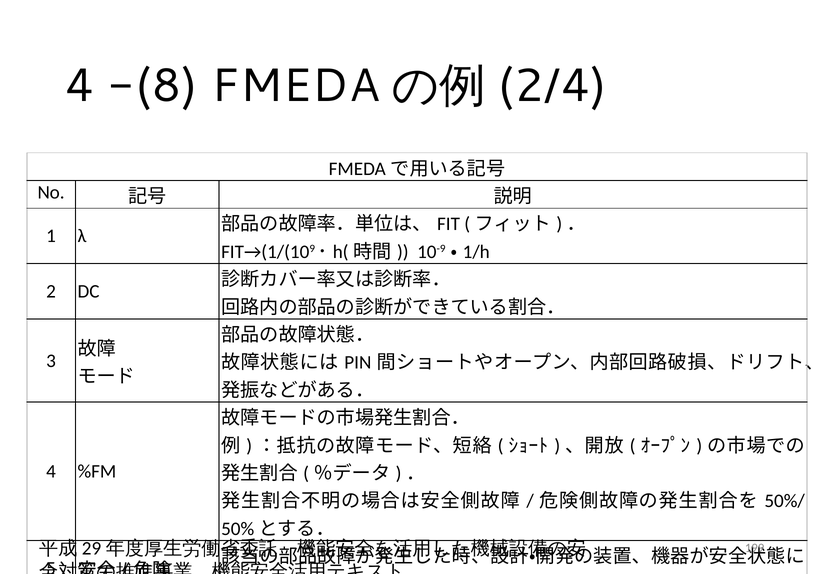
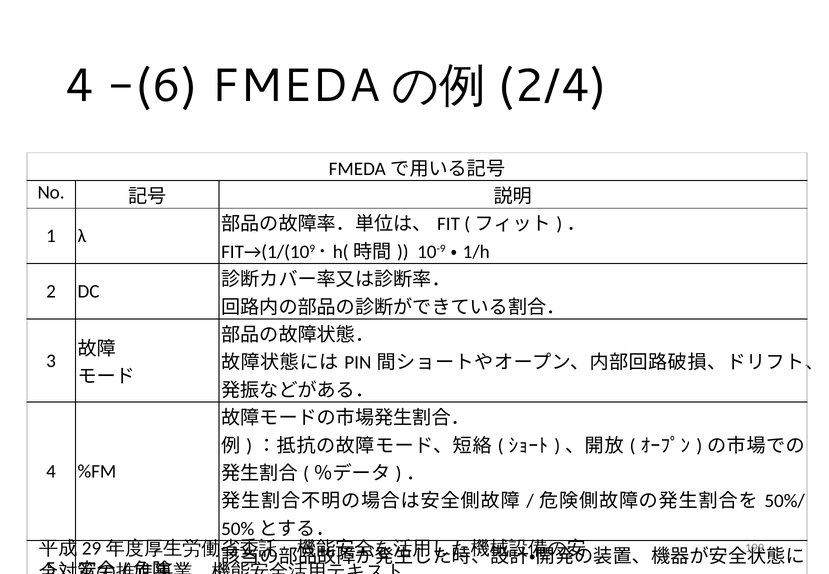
-(8: -(8 -> -(6 (153, 86)
